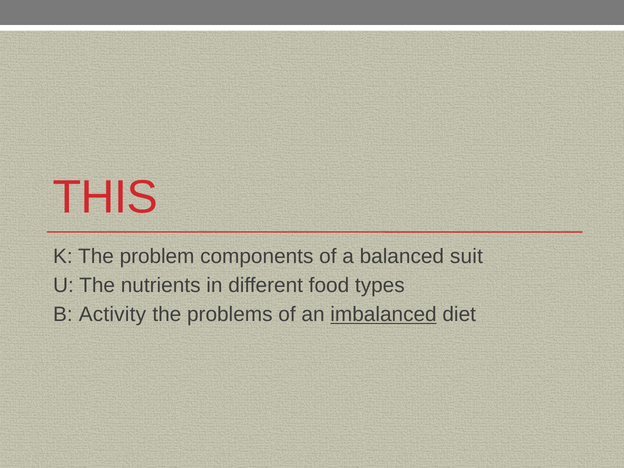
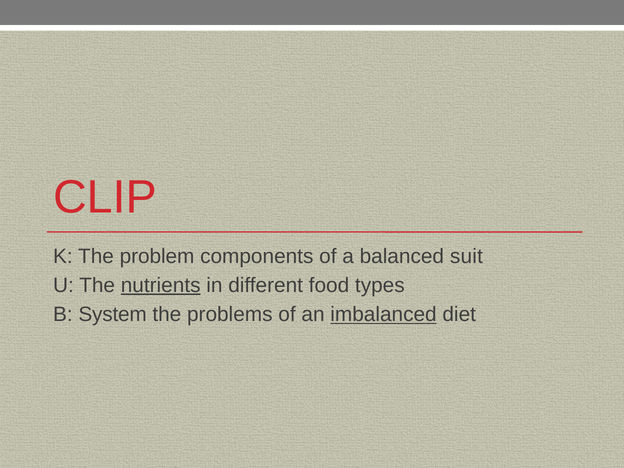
THIS: THIS -> CLIP (105, 197)
nutrients underline: none -> present (161, 285)
Activity: Activity -> System (113, 314)
